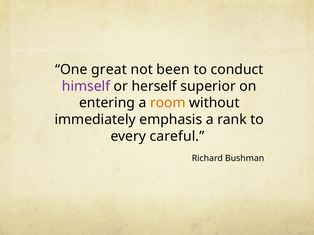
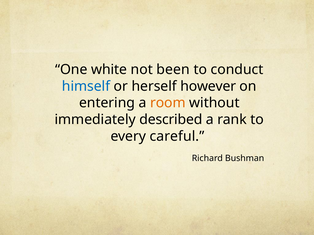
great: great -> white (109, 70)
himself colour: purple -> blue (86, 86)
superior: superior -> however (208, 86)
emphasis: emphasis -> described (171, 120)
